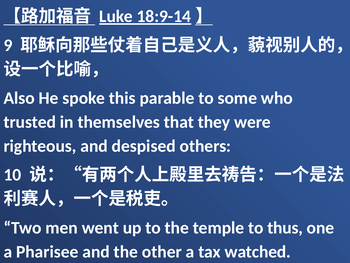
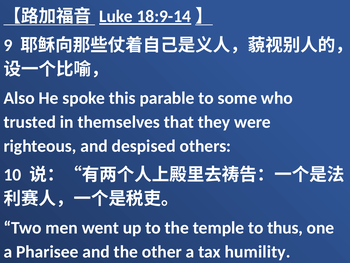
watched: watched -> humility (258, 251)
